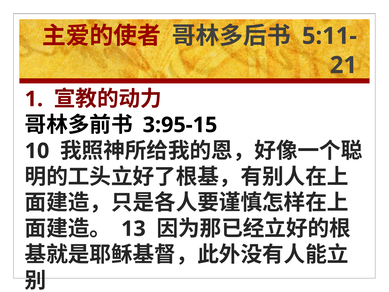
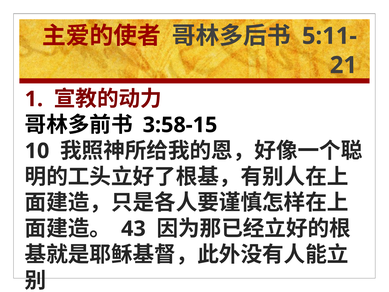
3:95-15: 3:95-15 -> 3:58-15 (180, 125)
13: 13 -> 43 (133, 229)
